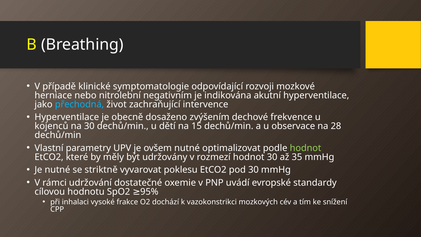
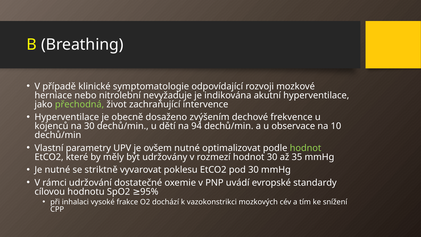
negativním: negativním -> nevyžaduje (168, 95)
přechodná colour: light blue -> light green (80, 104)
15: 15 -> 94 (197, 126)
28: 28 -> 10 (336, 126)
